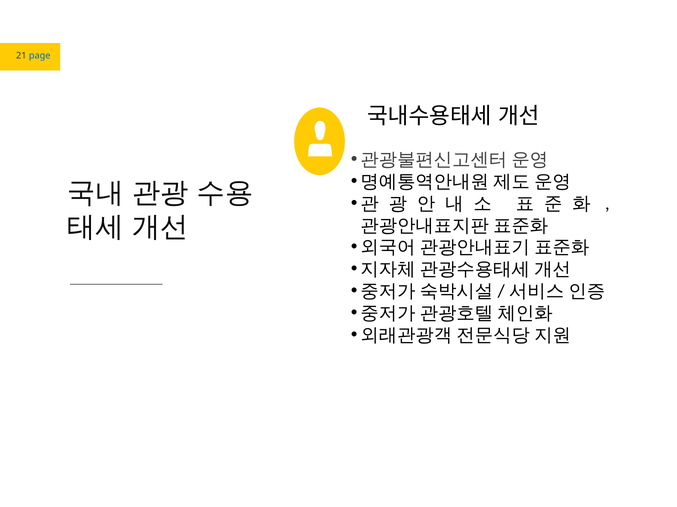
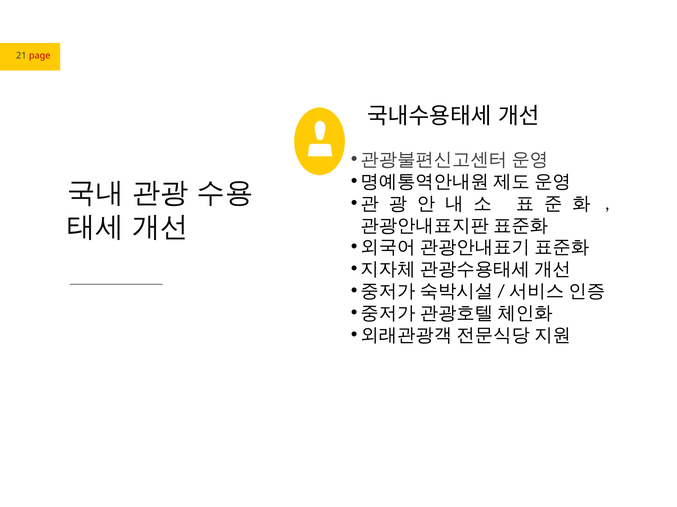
page colour: blue -> red (40, 56)
